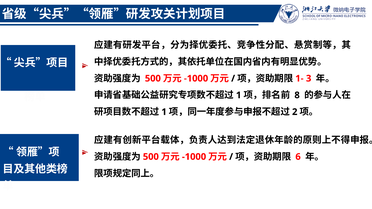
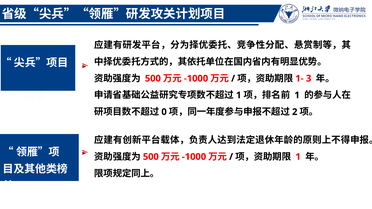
8: 8 -> 1 (297, 95)
1: 1 -> 0 (164, 112)
6: 6 -> 1 (298, 157)
